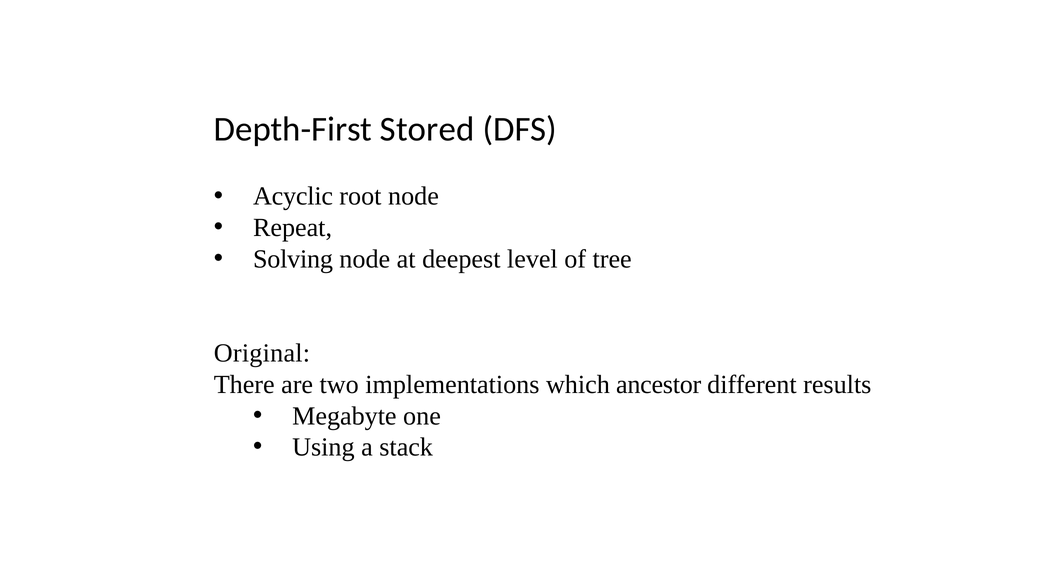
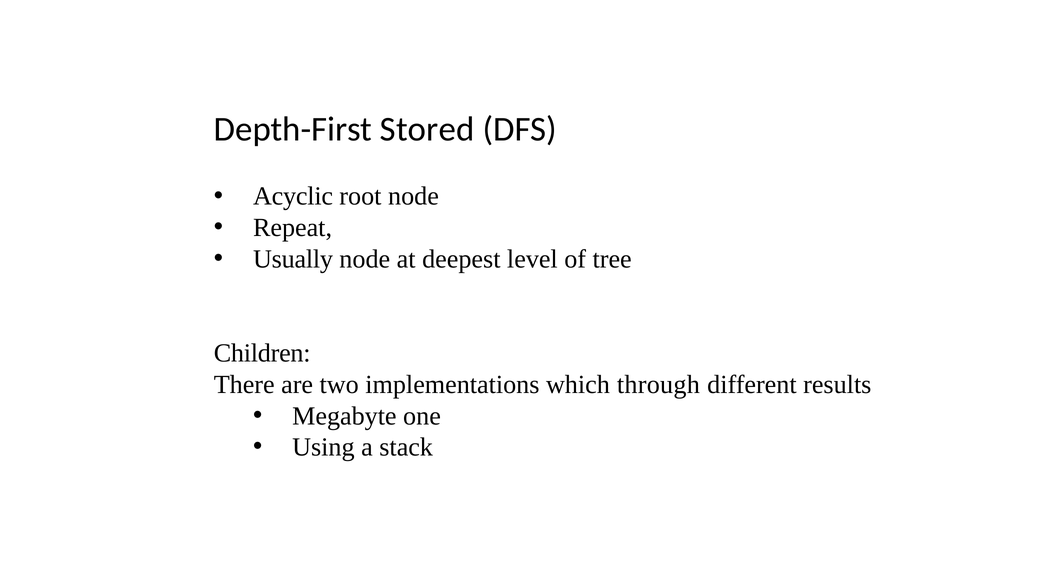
Solving: Solving -> Usually (293, 259)
Original: Original -> Children (262, 353)
ancestor: ancestor -> through (658, 385)
